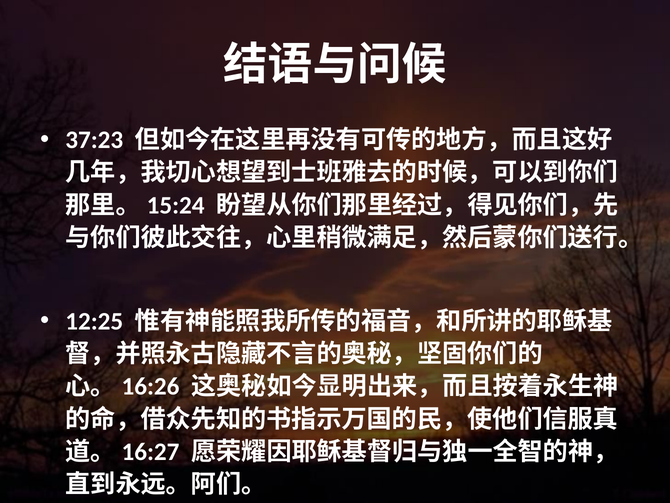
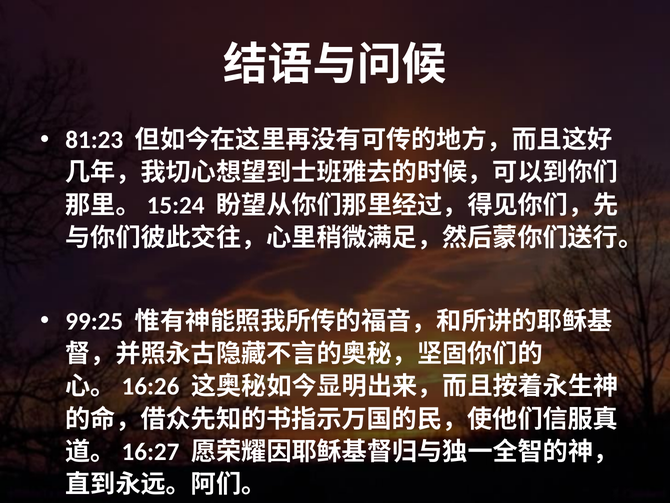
37:23: 37:23 -> 81:23 (94, 140)
12:25: 12:25 -> 99:25 (94, 321)
